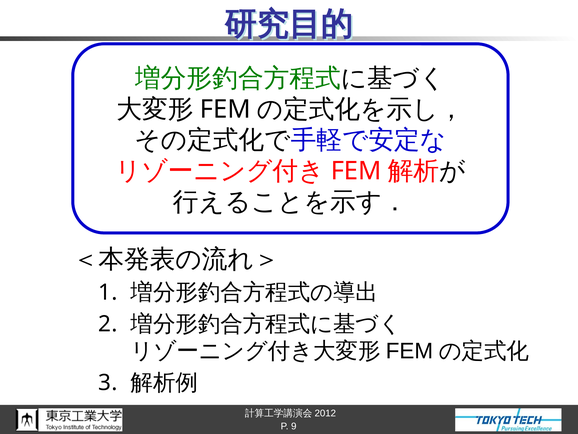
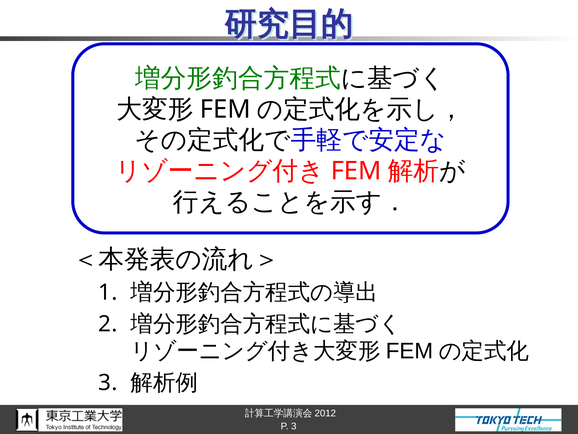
P 9: 9 -> 3 (294, 426)
